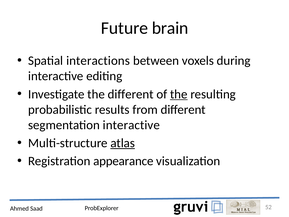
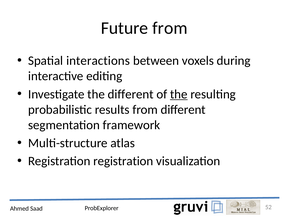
Future brain: brain -> from (170, 28)
segmentation interactive: interactive -> framework (131, 125)
atlas underline: present -> none (123, 143)
Registration appearance: appearance -> registration (123, 161)
